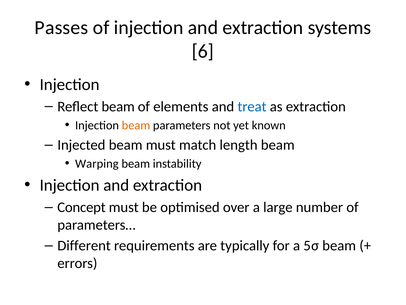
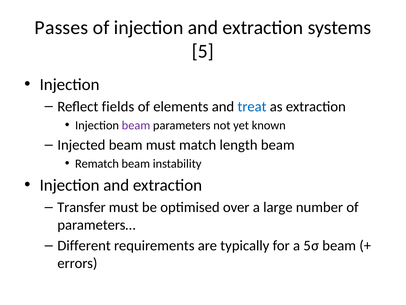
6: 6 -> 5 (203, 51)
Reflect beam: beam -> fields (118, 106)
beam colour: orange -> purple (136, 125)
Warping: Warping -> Rematch (97, 163)
Concept: Concept -> Transfer (81, 207)
